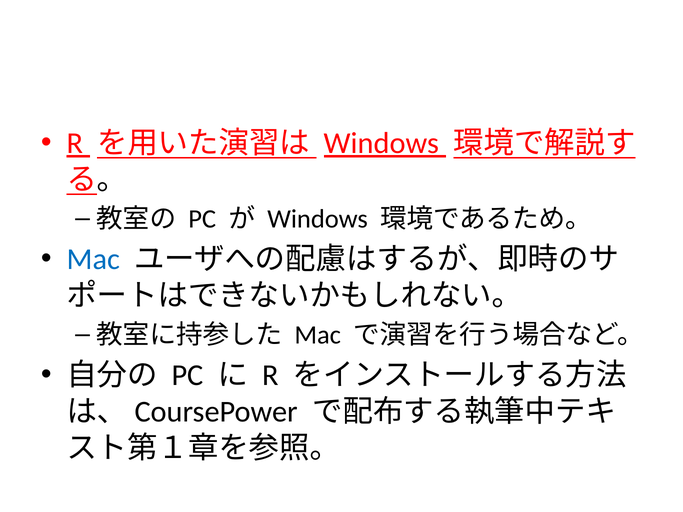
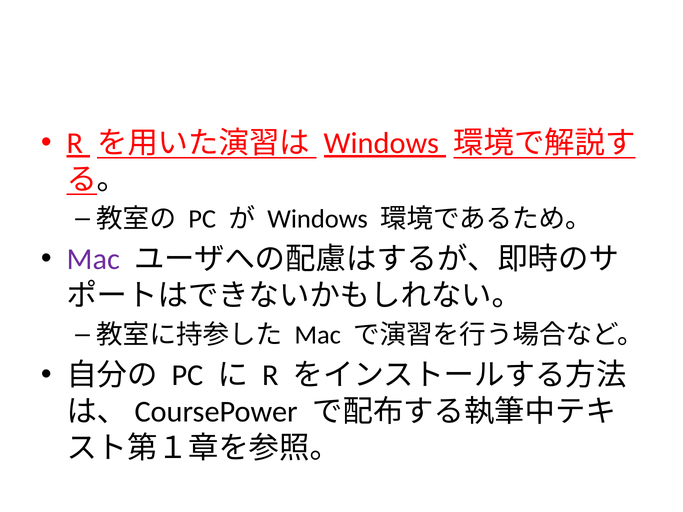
Mac colour: blue -> purple (93, 259)
